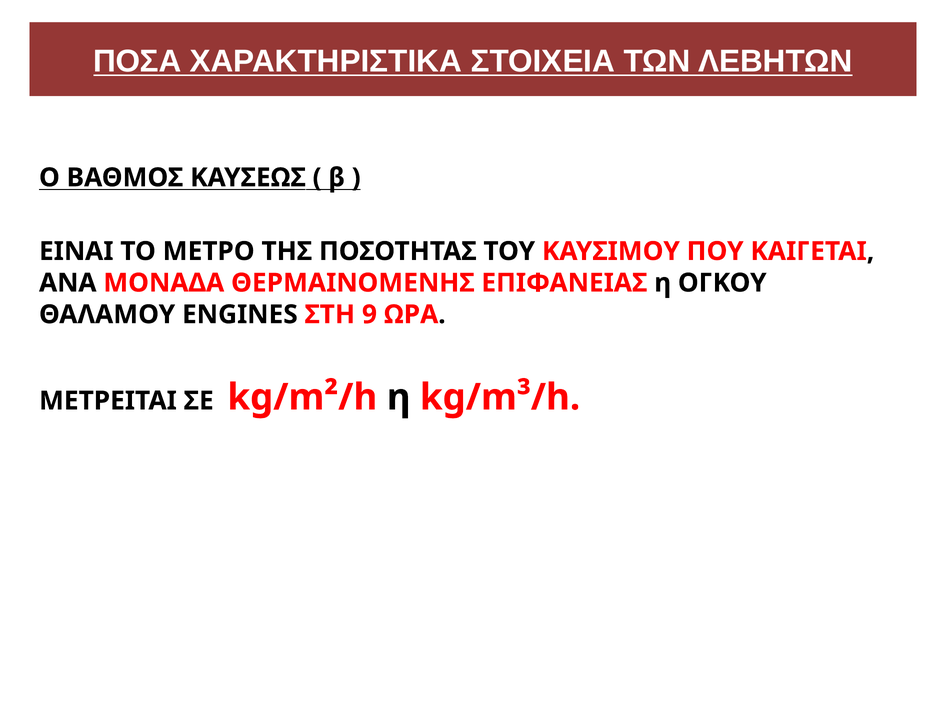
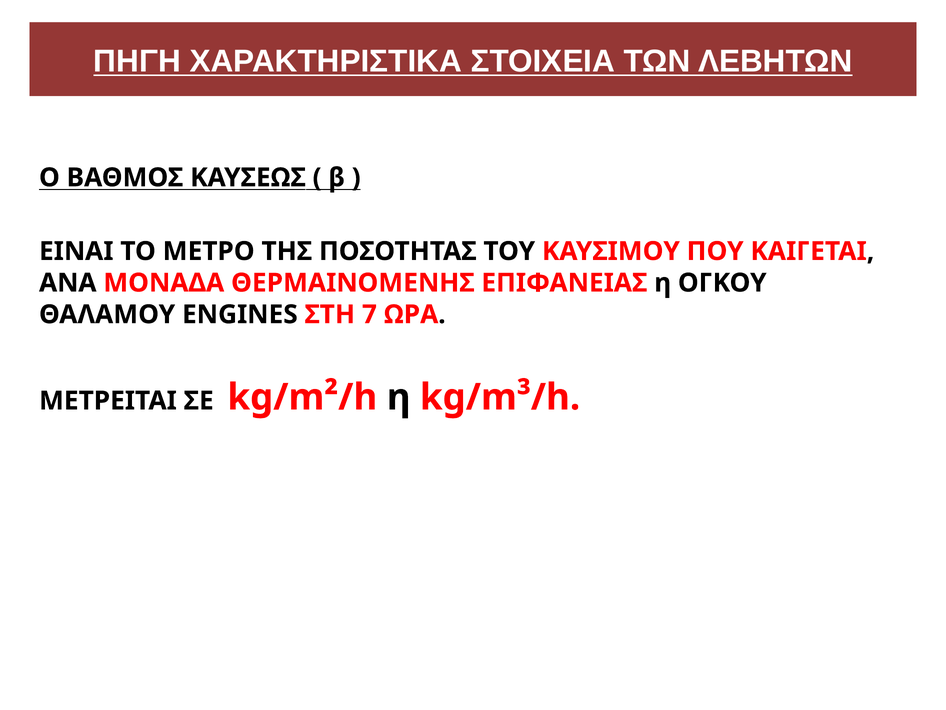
ΠΟΣΑ: ΠΟΣΑ -> ΠΗΓΗ (137, 61)
9: 9 -> 7 (369, 314)
